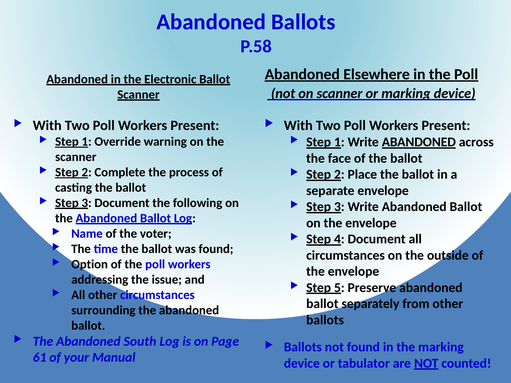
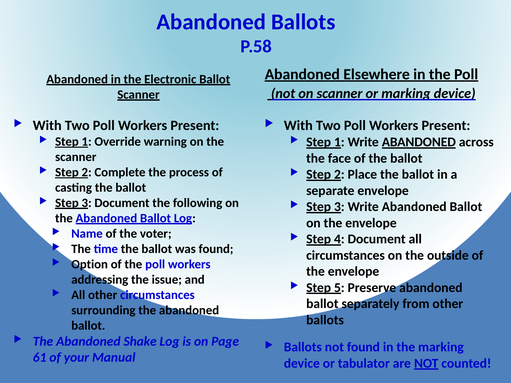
South: South -> Shake (140, 341)
